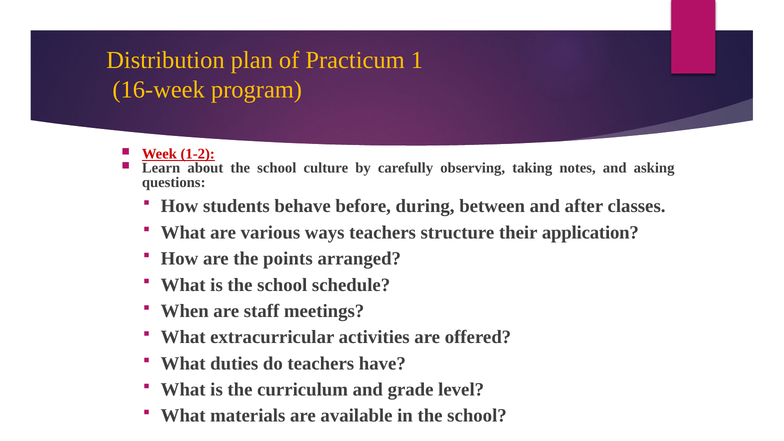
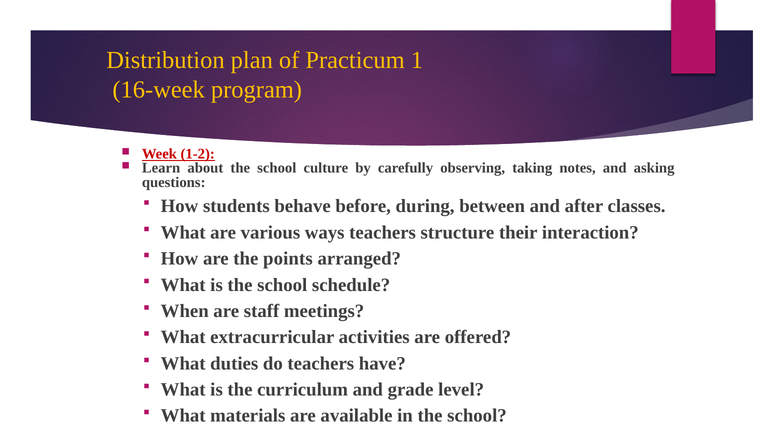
application: application -> interaction (590, 232)
